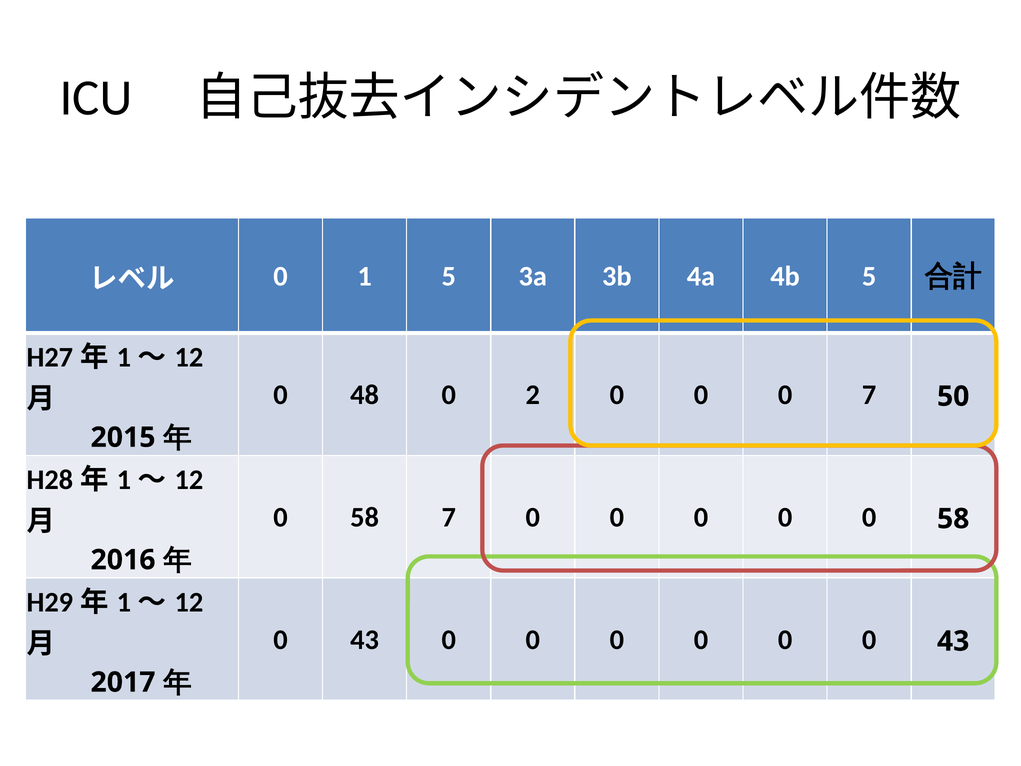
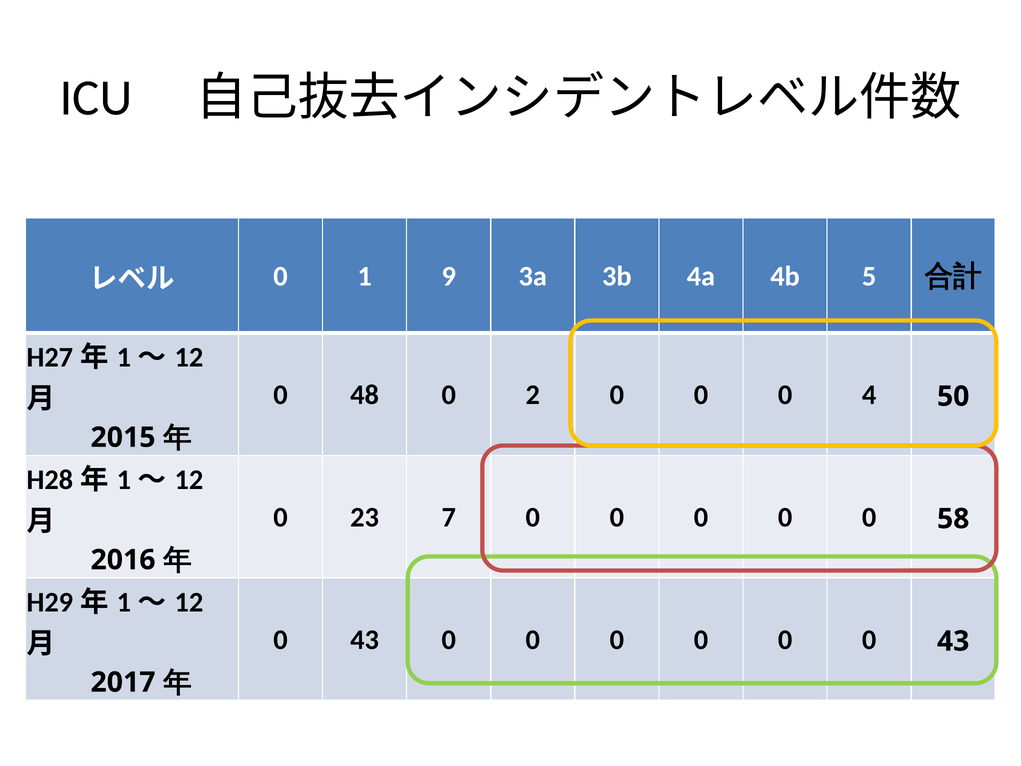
1 5: 5 -> 9 (449, 276)
0 7: 7 -> 4 (869, 395)
58: 58 -> 23 (365, 517)
